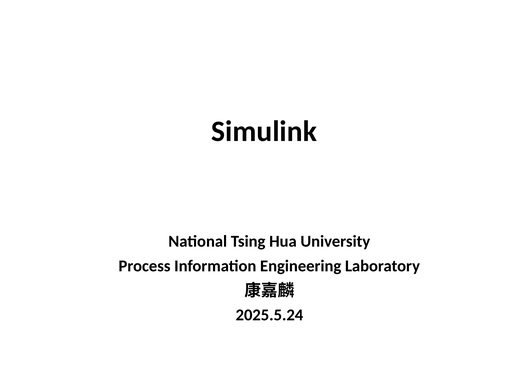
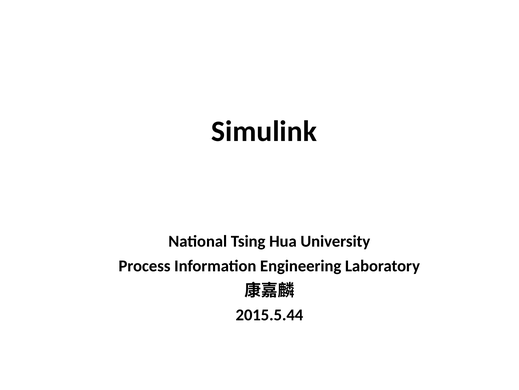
2025.5.24: 2025.5.24 -> 2015.5.44 (269, 314)
